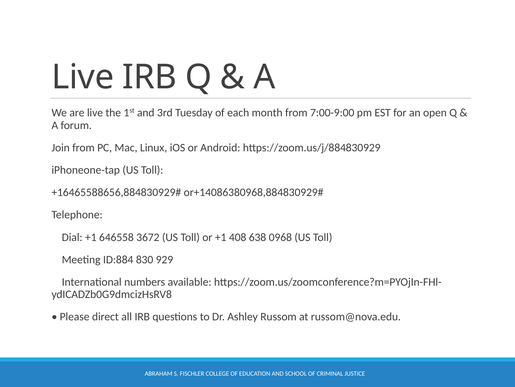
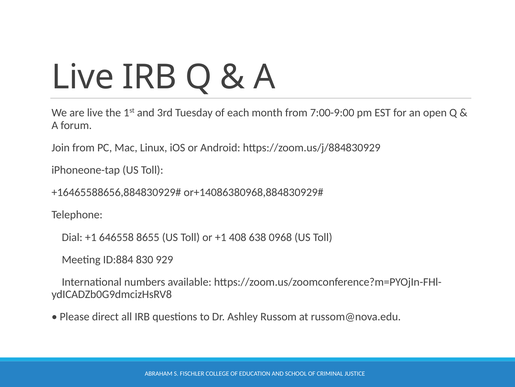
3672: 3672 -> 8655 (148, 237)
